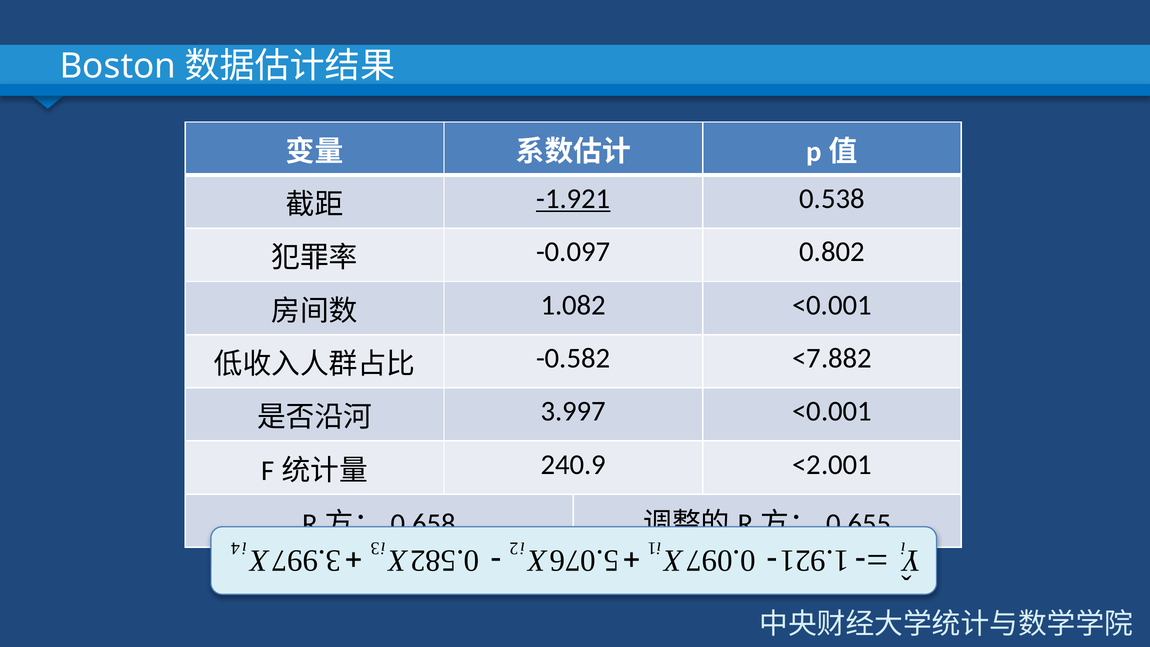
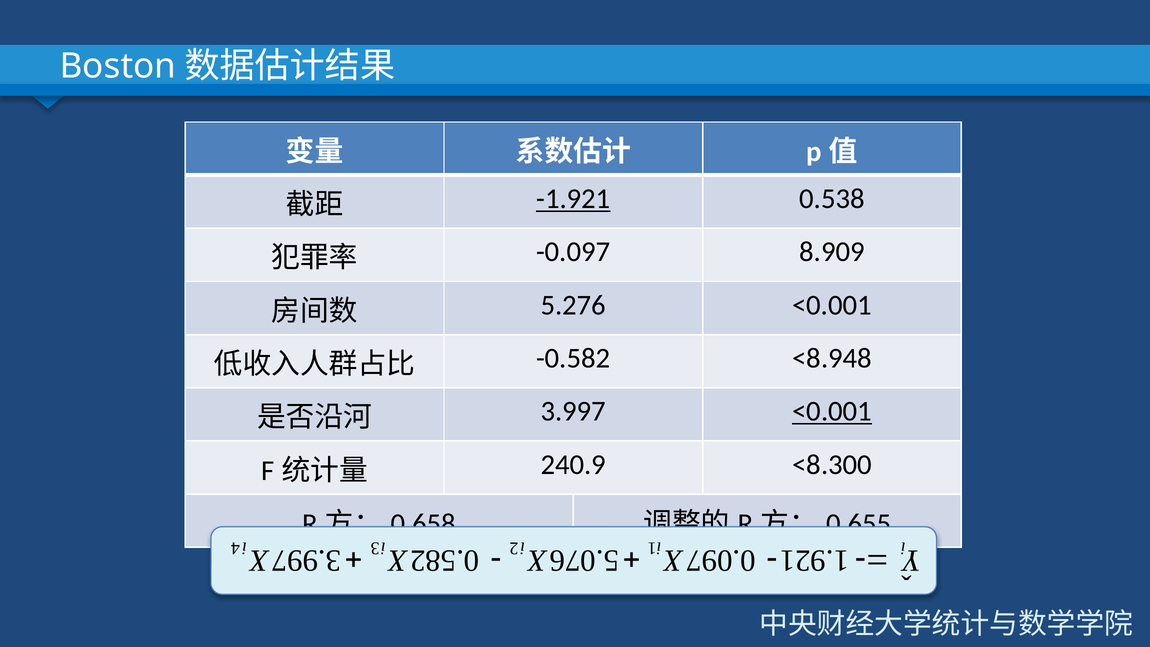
0.802: 0.802 -> 8.909 (832, 252)
1.082: 1.082 -> 5.276 (573, 305)
<7.882: <7.882 -> <8.948 (832, 358)
<0.001 underline: none -> present (832, 411)
<2.001: <2.001 -> <8.300 (832, 465)
